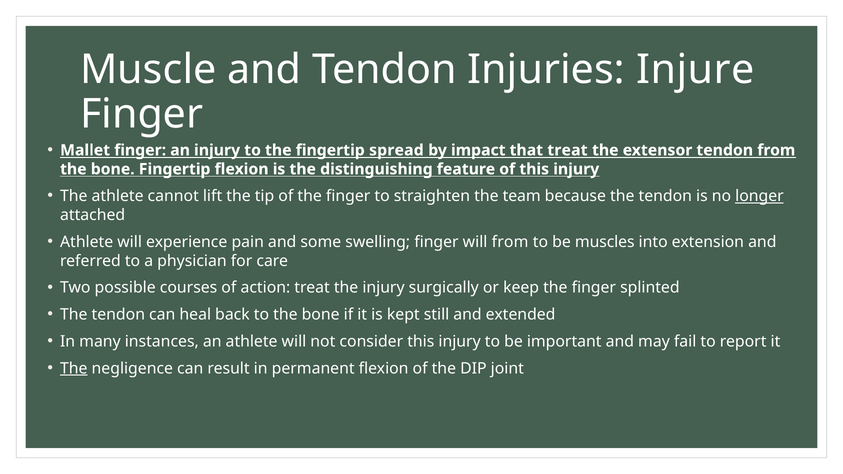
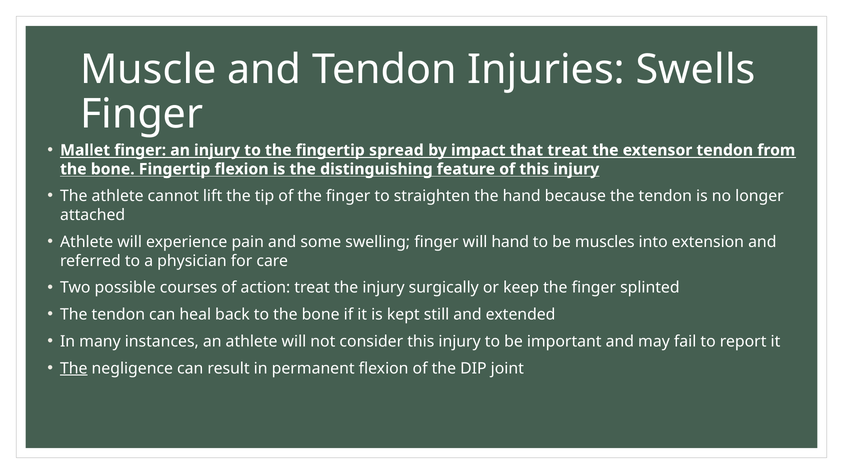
Injure: Injure -> Swells (696, 70)
the team: team -> hand (522, 196)
longer underline: present -> none (759, 196)
will from: from -> hand (510, 242)
